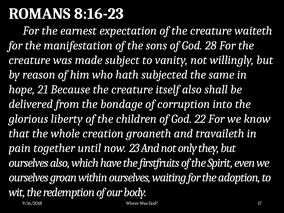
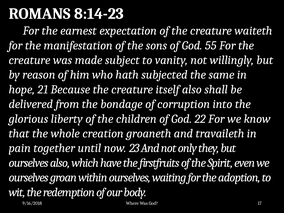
8:16-23: 8:16-23 -> 8:14-23 (99, 14)
28: 28 -> 55 (211, 45)
